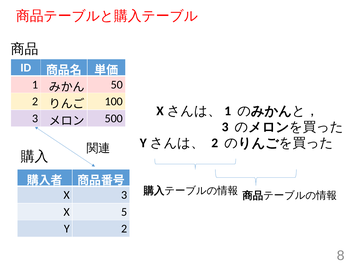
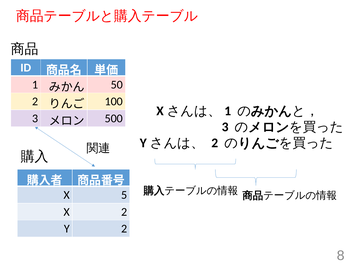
X 3: 3 -> 5 (124, 195)
X 5: 5 -> 2 (124, 212)
